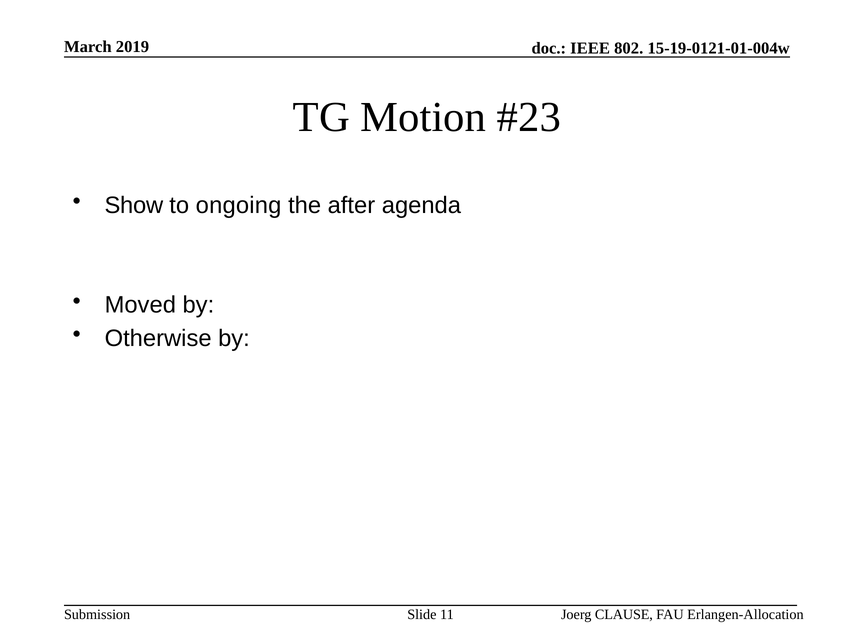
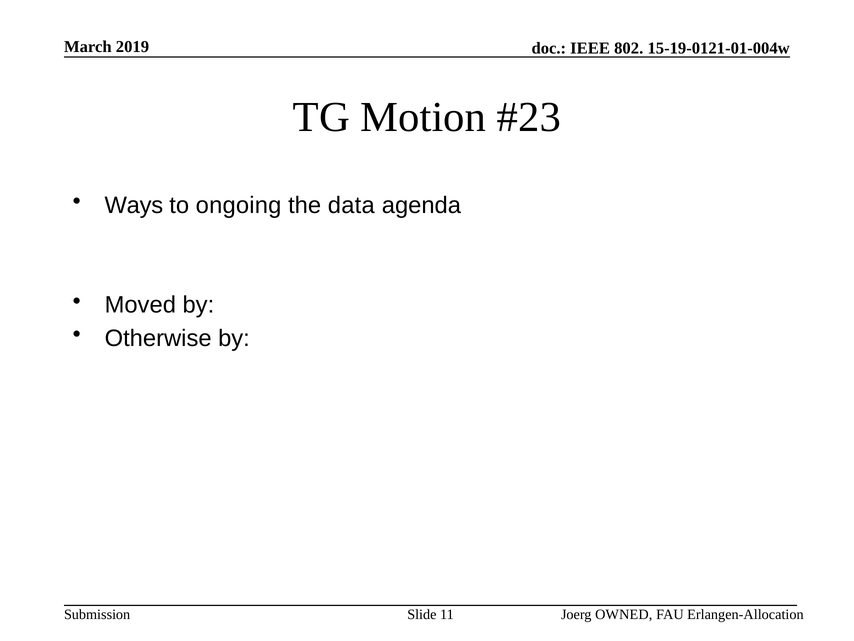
Show: Show -> Ways (134, 205)
after: after -> data (351, 205)
CLAUSE: CLAUSE -> OWNED (624, 614)
